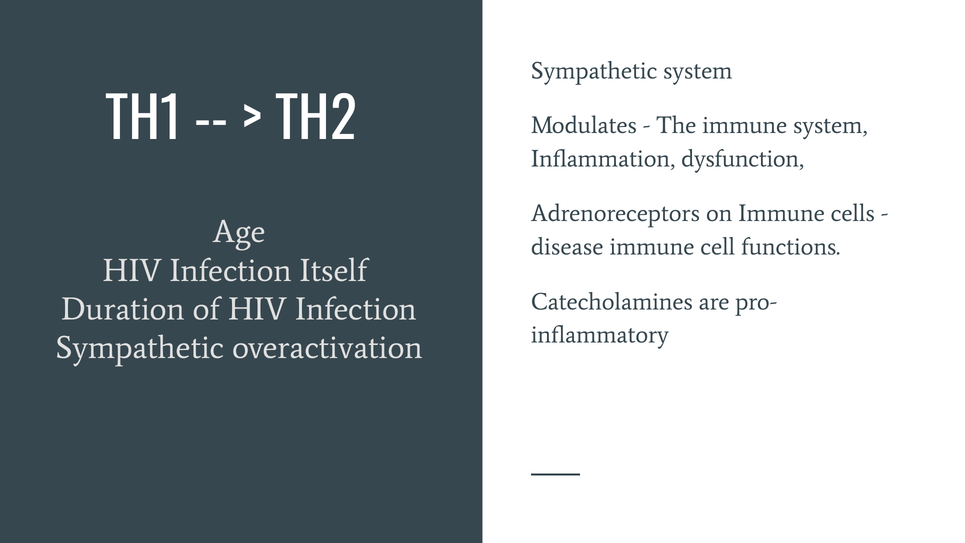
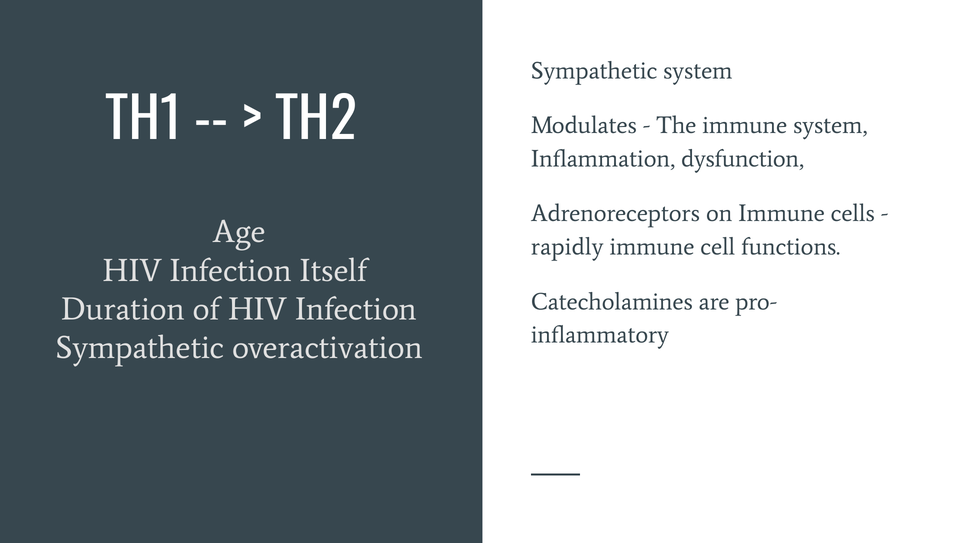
disease: disease -> rapidly (567, 247)
